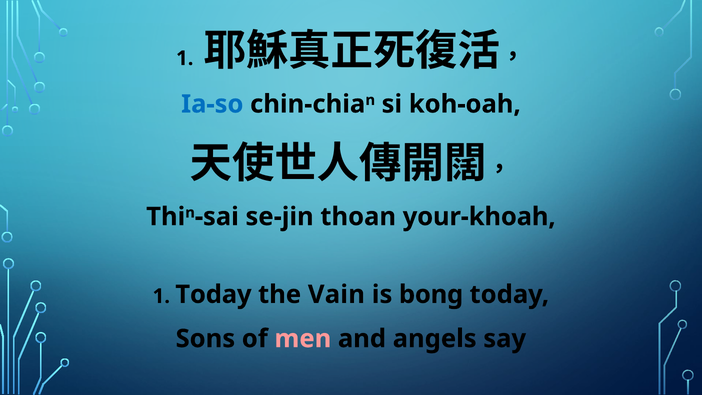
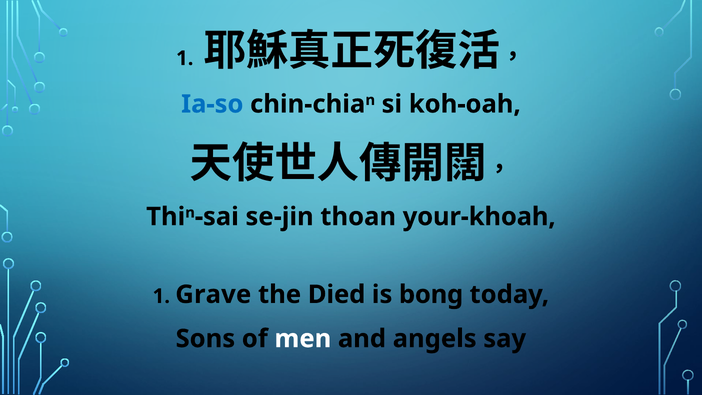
1 Today: Today -> Grave (213, 294)
Vain: Vain -> Died (337, 294)
men colour: pink -> white (303, 339)
